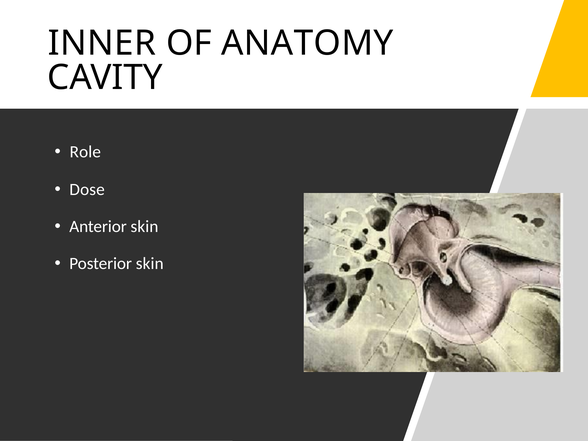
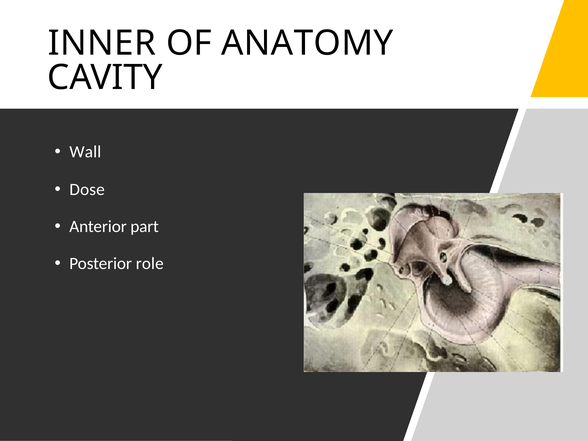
Role: Role -> Wall (85, 152)
Anterior skin: skin -> part (145, 226)
Posterior skin: skin -> role (150, 263)
